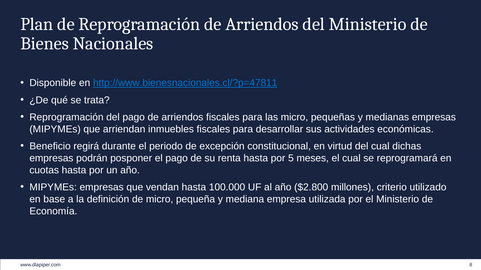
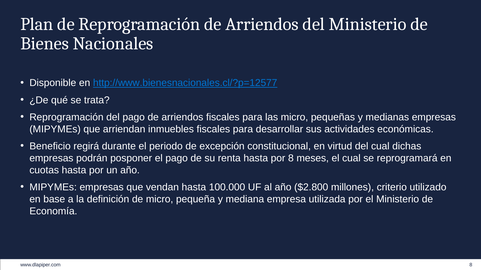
http://www.bienesnacionales.cl/?p=47811: http://www.bienesnacionales.cl/?p=47811 -> http://www.bienesnacionales.cl/?p=12577 (185, 83)
por 5: 5 -> 8 (291, 158)
